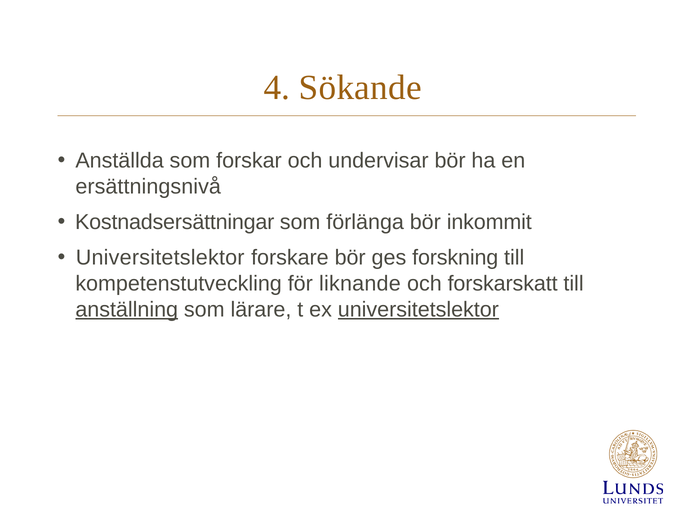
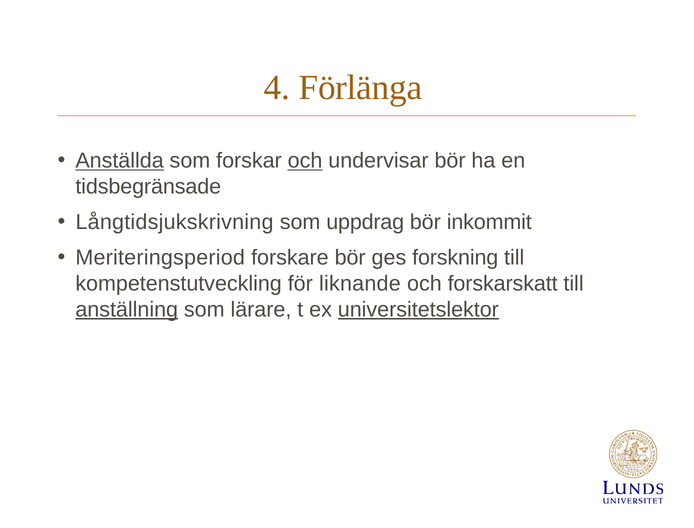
Sökande: Sökande -> Förlänga (360, 88)
Anställda underline: none -> present (120, 160)
och underline: none -> present (305, 160)
ersättningsnivå: ersättningsnivå -> tidsbegränsade (148, 186)
Kostnadsersättningar: Kostnadsersättningar -> Långtidsjukskrivning (175, 222)
förlänga: förlänga -> uppdrag (365, 222)
Universitetslektor: Universitetslektor -> Meriteringsperiod (160, 258)
